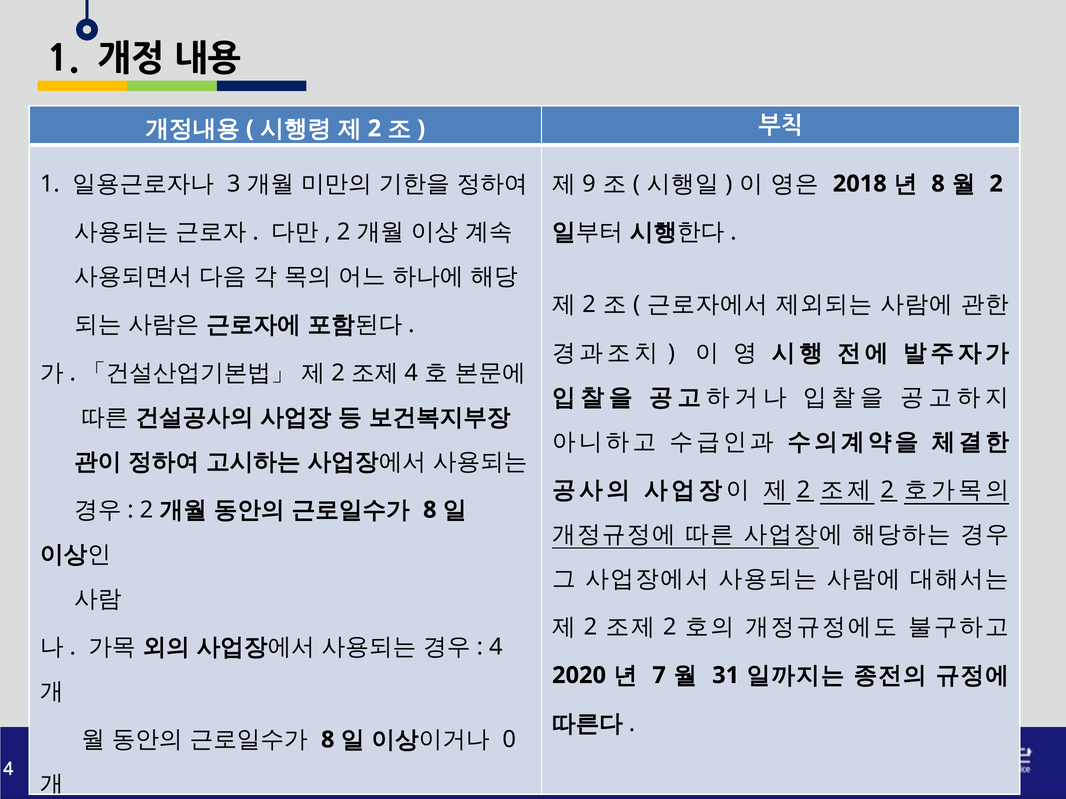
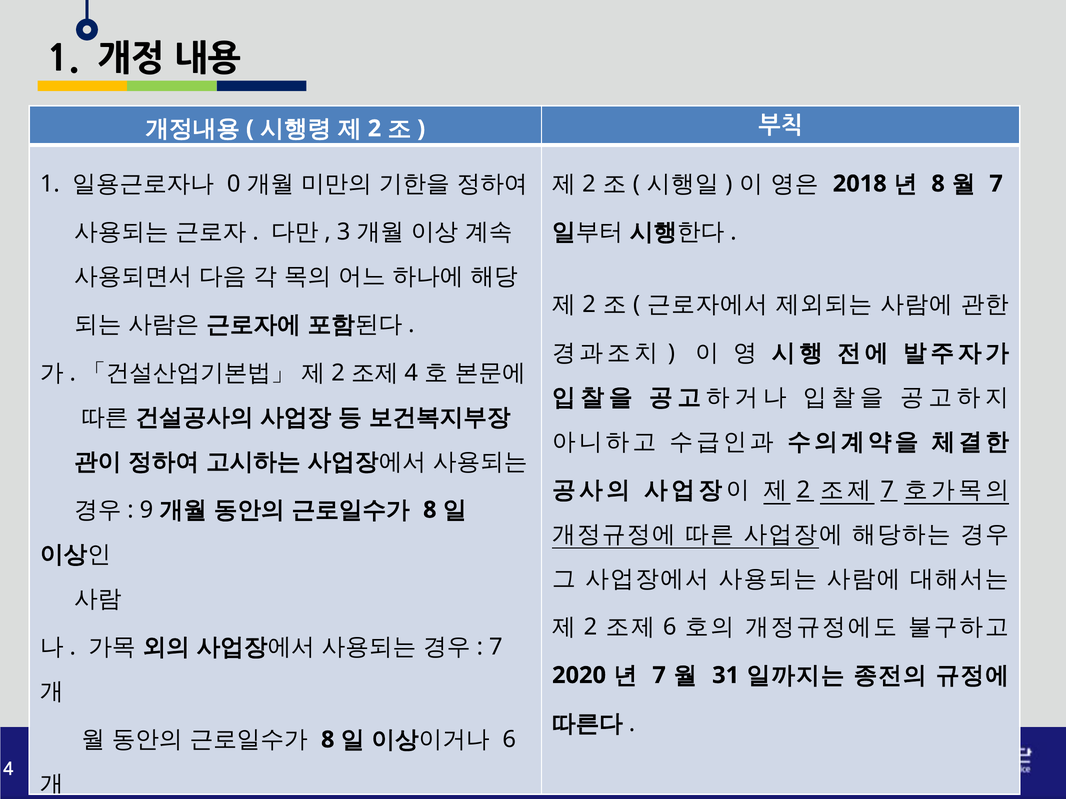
9: 9 -> 2 (589, 184)
2: 2 -> 7 (996, 184)
3: 3 -> 0 (234, 184)
2: 2 -> 3 (344, 232)
2: 2 -> 7 (887, 490)
2: 2 -> 9 (146, 510)
2: 2 -> 6 (670, 627)
4: 4 -> 7 (496, 647)
0: 0 -> 6 (509, 740)
